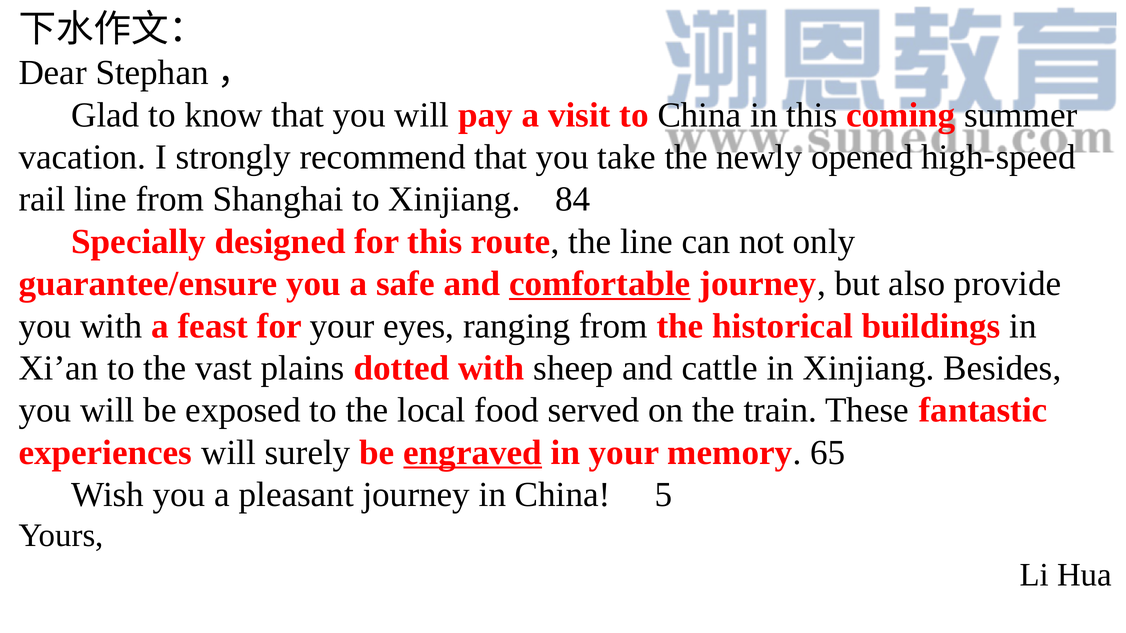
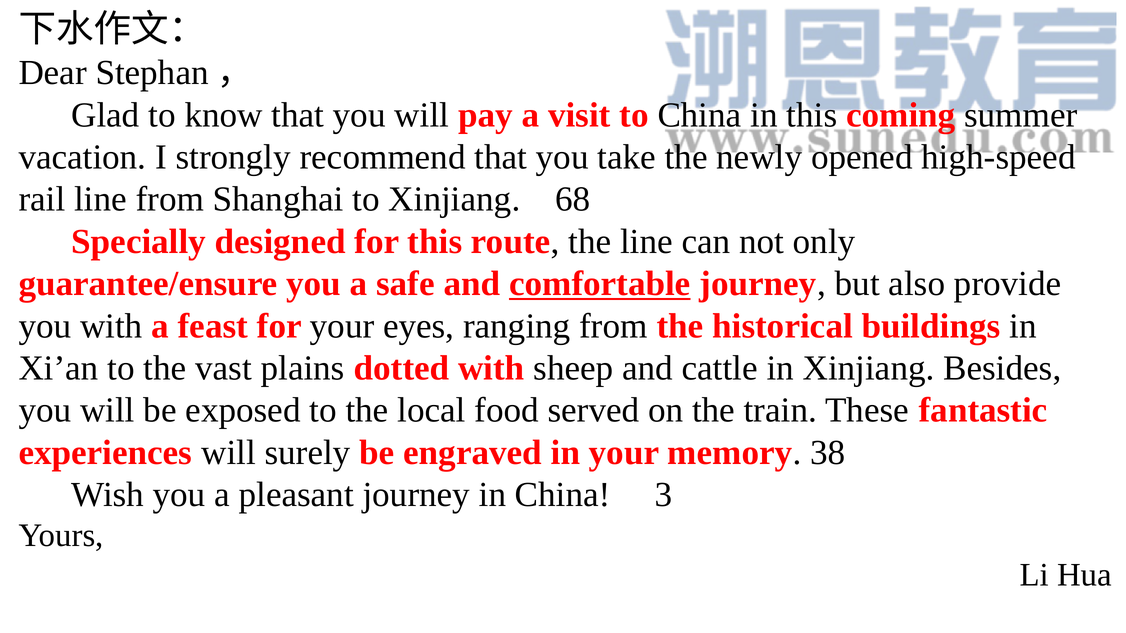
84: 84 -> 68 (573, 199)
engraved underline: present -> none (473, 453)
65: 65 -> 38 (828, 453)
5: 5 -> 3 (663, 495)
